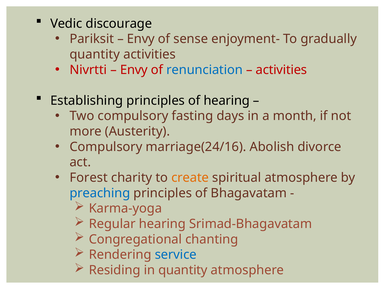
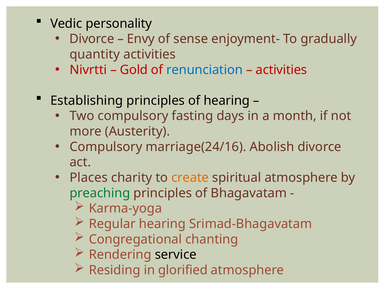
discourage: discourage -> personality (119, 24)
Pariksit: Pariksit -> Divorce (92, 39)
Envy: Envy -> Gold (134, 70)
Forest: Forest -> Places (89, 178)
preaching colour: blue -> green (100, 193)
service colour: blue -> black (176, 255)
in quantity: quantity -> glorified (183, 270)
